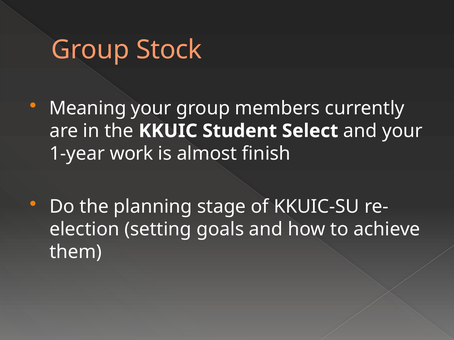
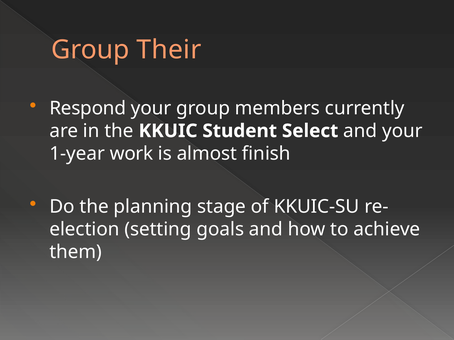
Stock: Stock -> Their (169, 50)
Meaning: Meaning -> Respond (88, 108)
